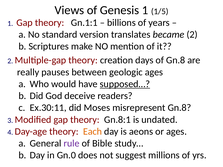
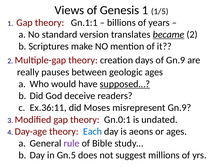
became underline: none -> present (169, 35)
of Gn.8: Gn.8 -> Gn.9 (176, 60)
Ex.30:11: Ex.30:11 -> Ex.36:11 (48, 108)
misrepresent Gn.8: Gn.8 -> Gn.9 (179, 108)
Gn.8:1: Gn.8:1 -> Gn.0:1 (117, 120)
Each colour: orange -> blue (93, 132)
Gn.0: Gn.0 -> Gn.5 (66, 155)
